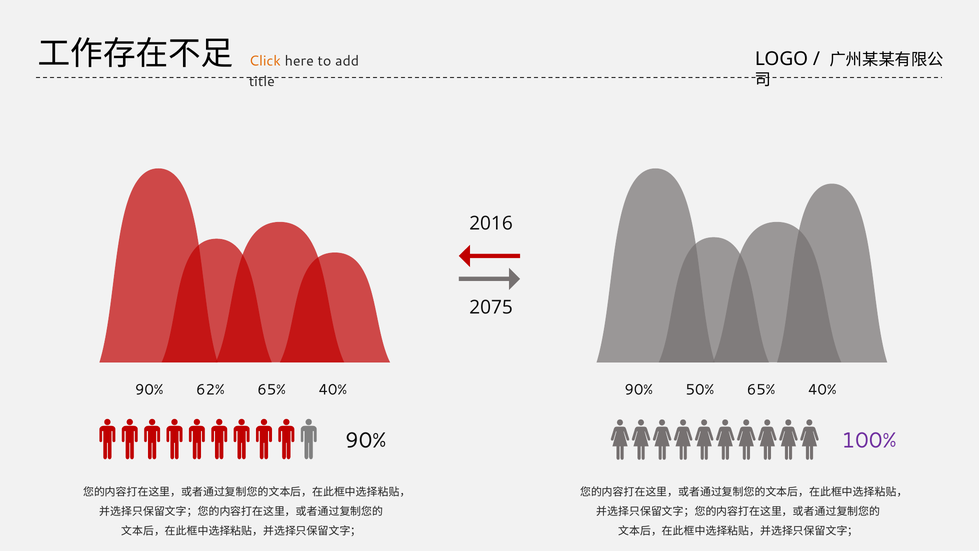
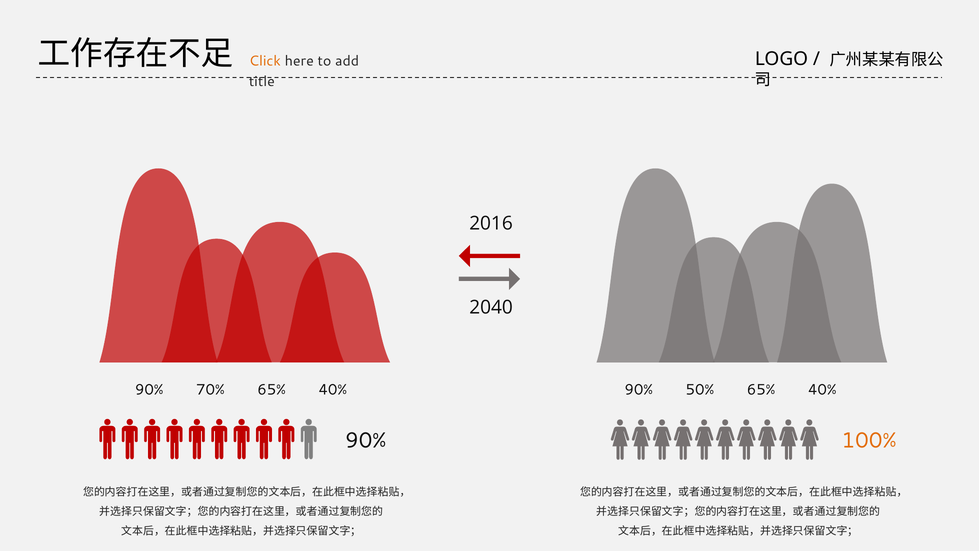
2075: 2075 -> 2040 (491, 307)
62%: 62% -> 70% (210, 389)
100% colour: purple -> orange (869, 440)
